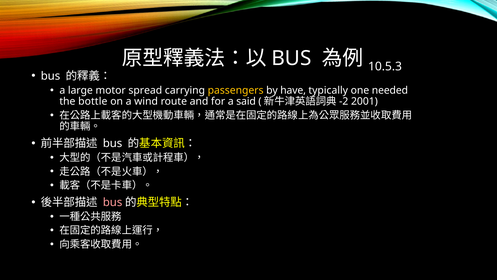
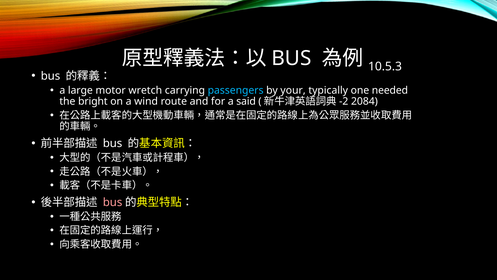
spread: spread -> wretch (145, 90)
passengers colour: yellow -> light blue (236, 90)
have: have -> your (293, 90)
bottle: bottle -> bright (93, 101)
2001: 2001 -> 2084 (364, 101)
